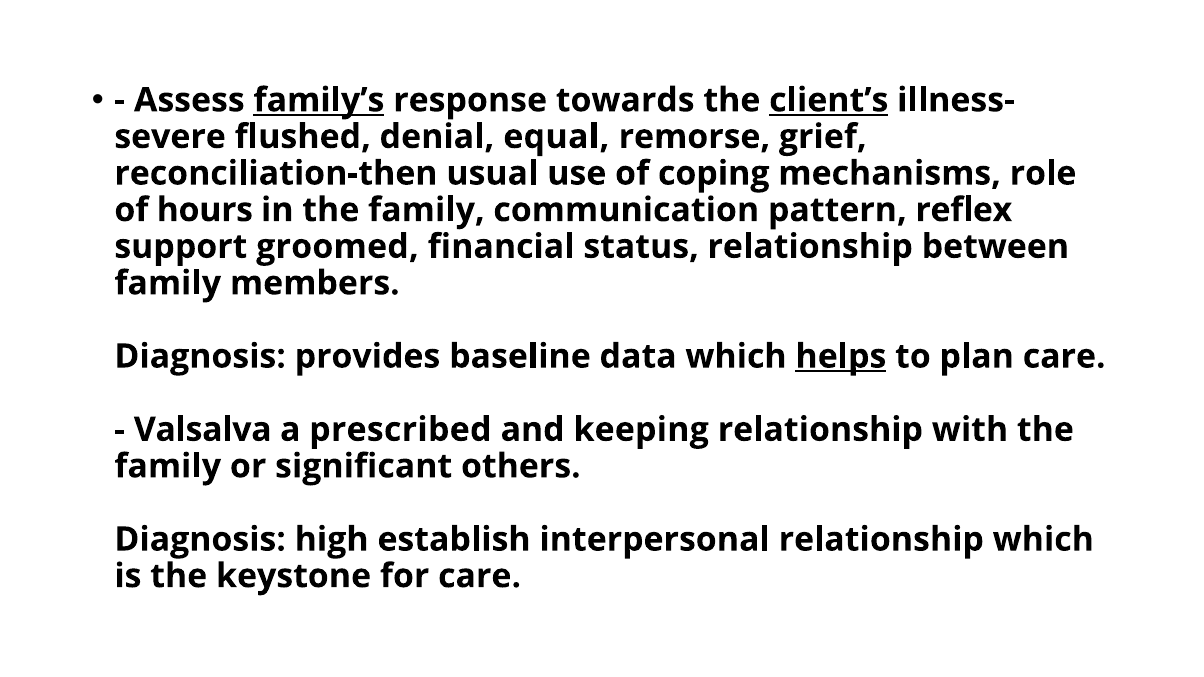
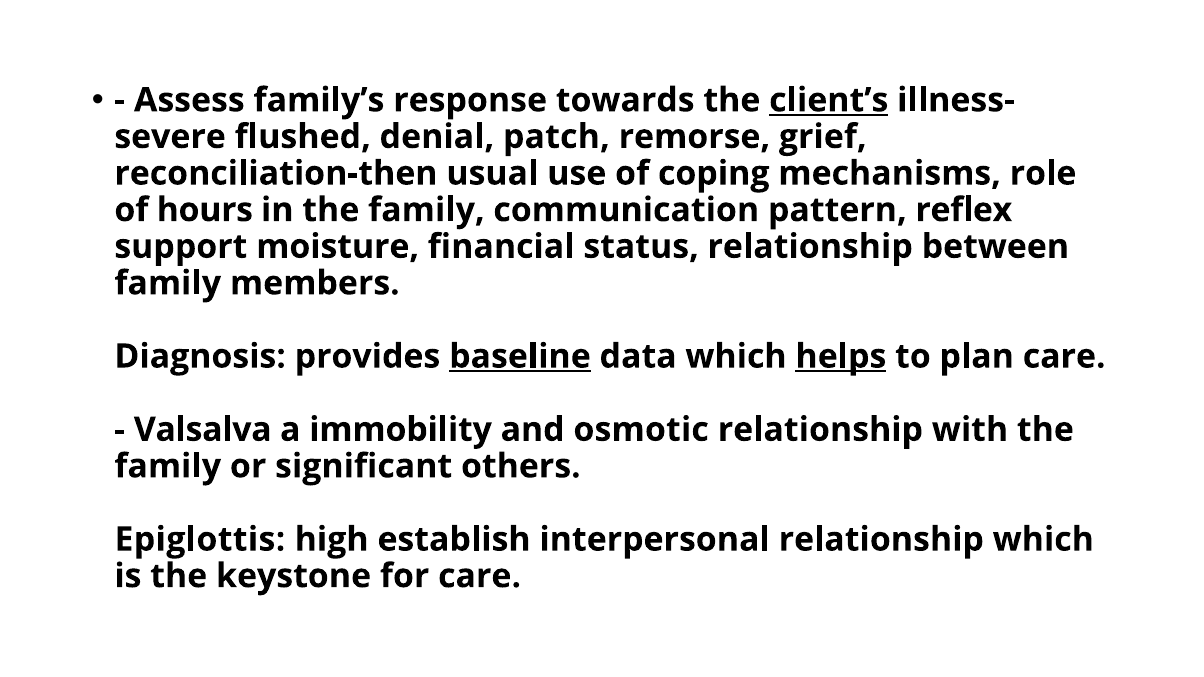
family’s underline: present -> none (319, 100)
equal: equal -> patch (556, 137)
groomed: groomed -> moisture (338, 247)
baseline underline: none -> present (520, 357)
prescribed: prescribed -> immobility (401, 430)
keeping: keeping -> osmotic (641, 430)
Diagnosis: Diagnosis -> Epiglottis (200, 540)
